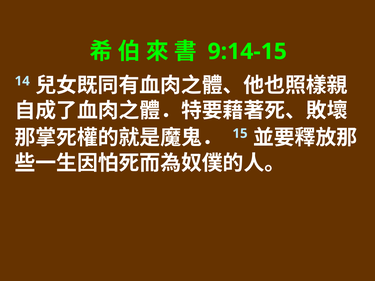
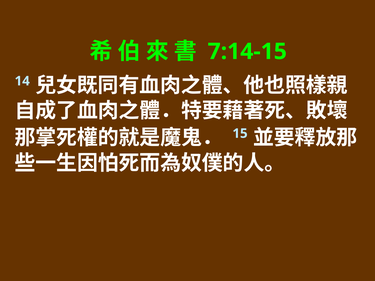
9:14-15: 9:14-15 -> 7:14-15 (247, 52)
